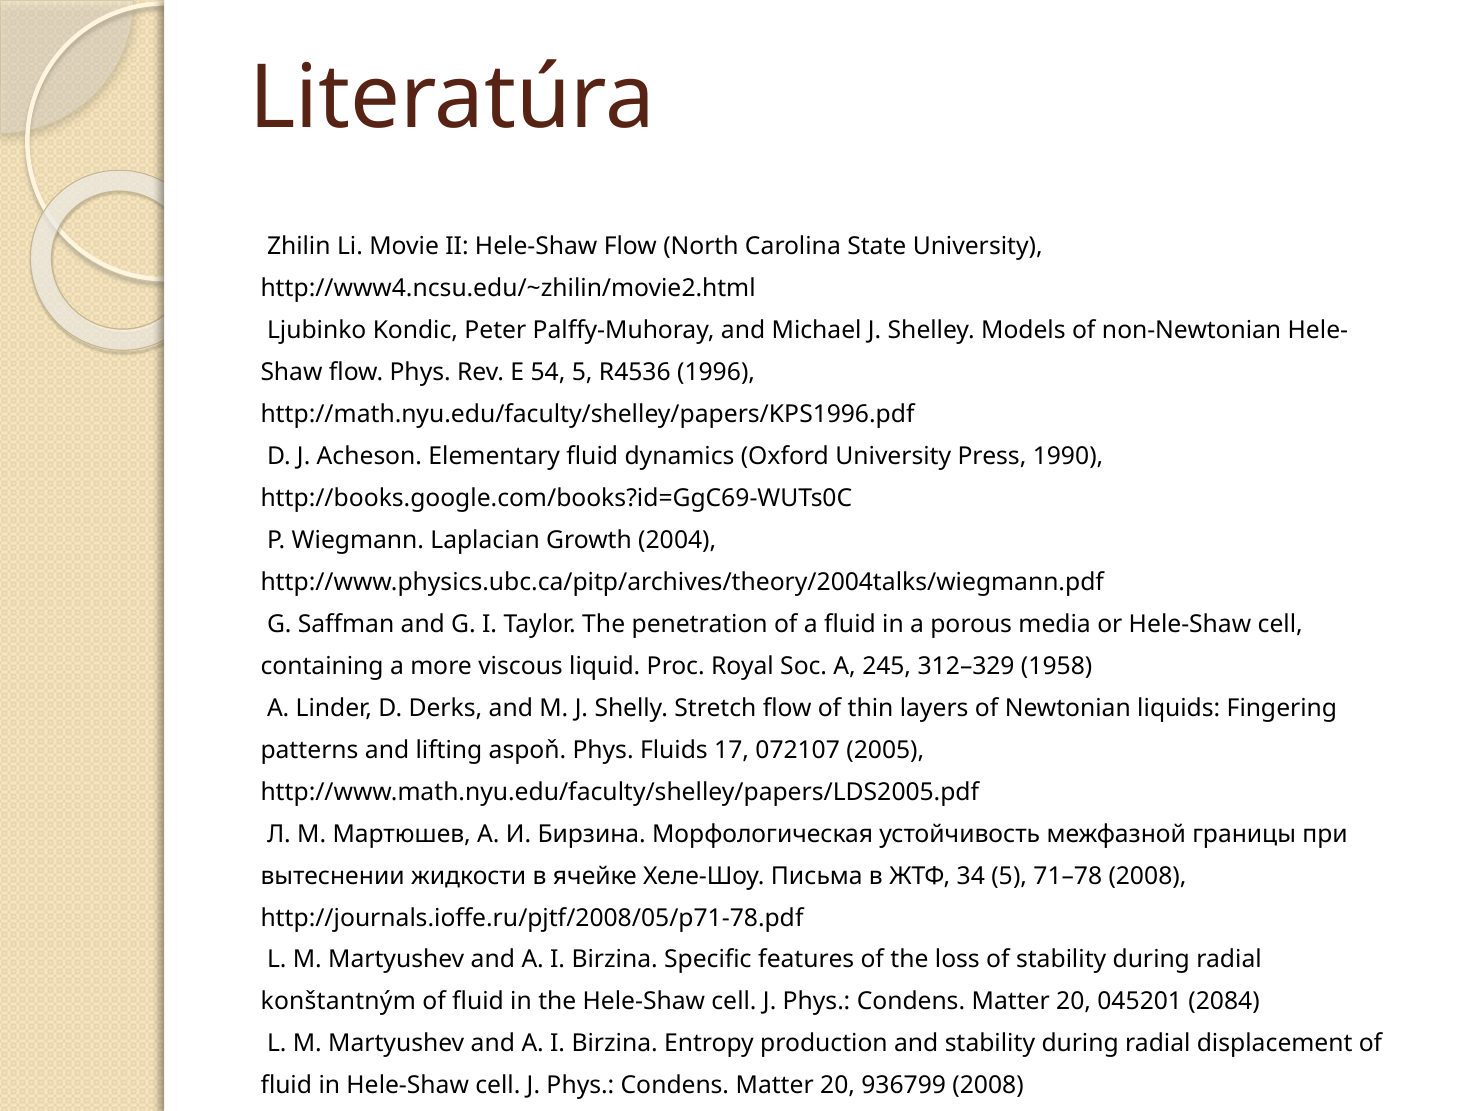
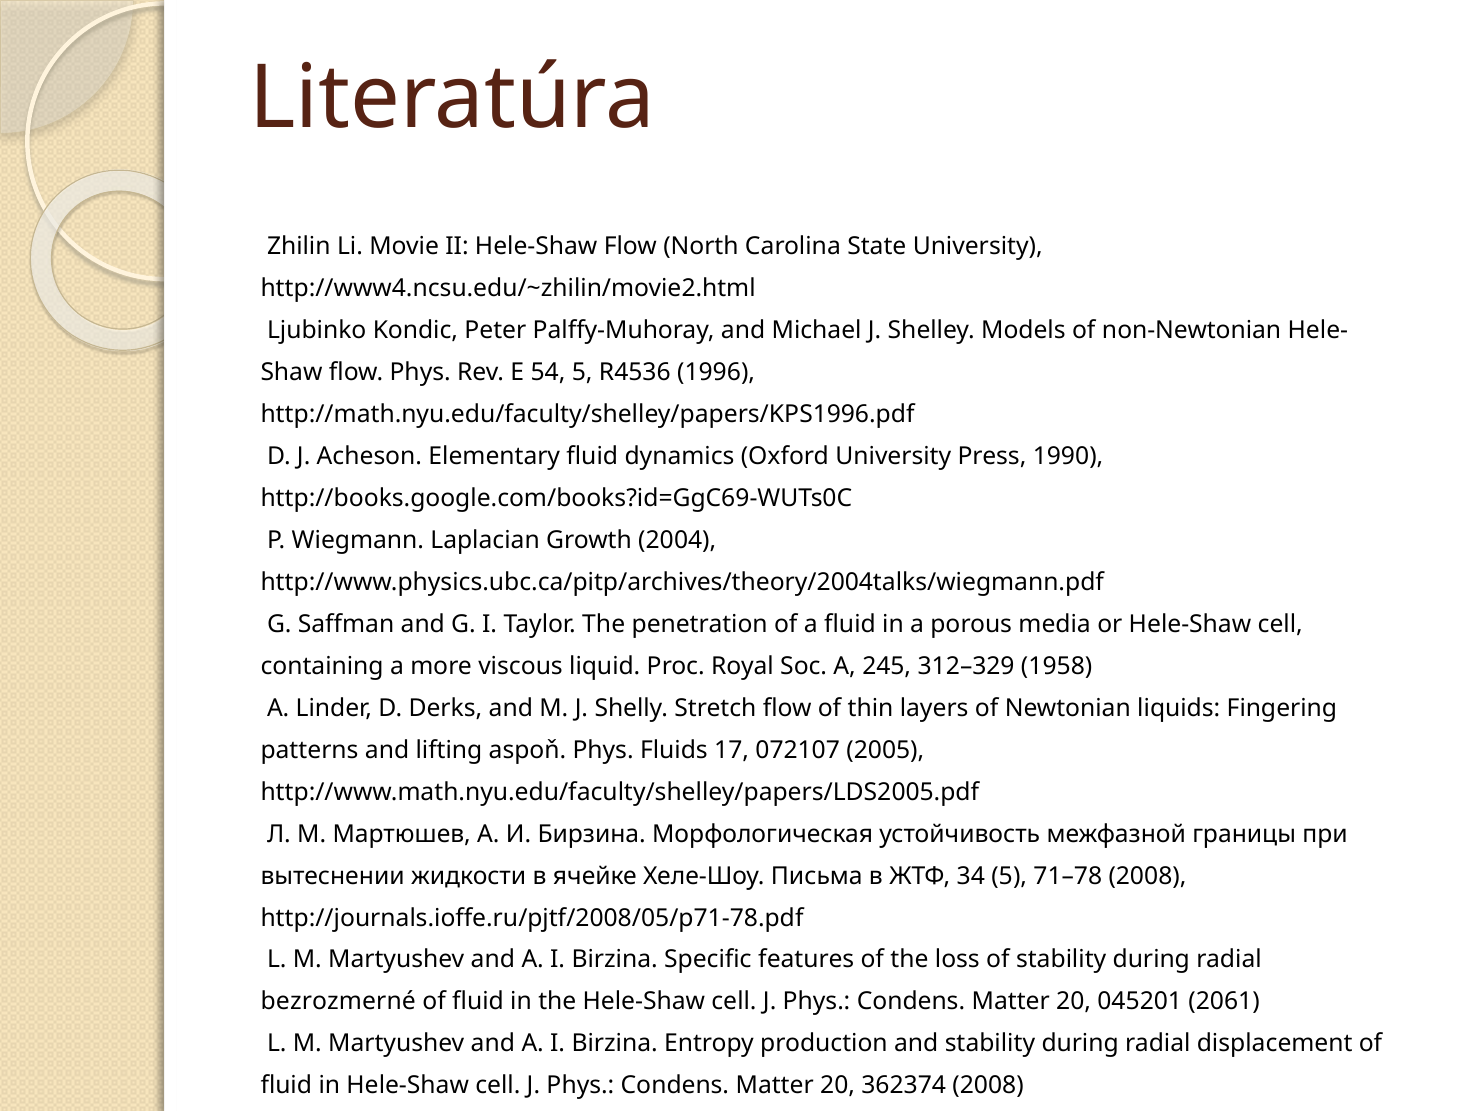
konštantným: konštantným -> bezrozmerné (338, 1002)
2084: 2084 -> 2061 (1224, 1002)
936799: 936799 -> 362374 (904, 1086)
